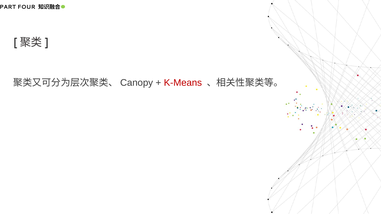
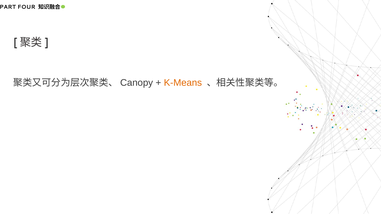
K-Means colour: red -> orange (183, 83)
